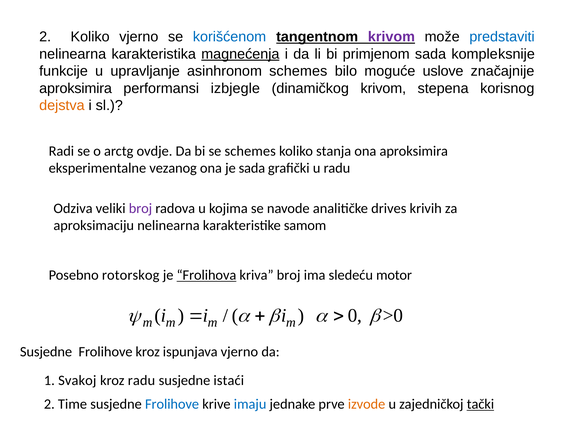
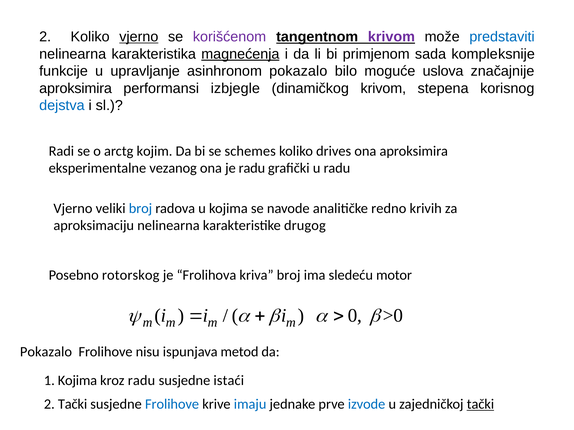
vjerno underline: none -> present (139, 37)
korišćenom colour: blue -> purple (230, 37)
asinhronom schemes: schemes -> pokazalo (298, 71)
uslove: uslove -> uslova (443, 71)
dejstva colour: orange -> blue (62, 106)
ovdje: ovdje -> kojim (155, 151)
stanja: stanja -> drives (334, 151)
je sada: sada -> radu (252, 168)
Odziva: Odziva -> Vjerno (73, 209)
broj colour: purple -> blue (140, 209)
drives: drives -> redno (389, 209)
samom: samom -> drugog (305, 226)
Frolihova underline: present -> none (206, 276)
Susjedne: Susjedne -> Pokazalo (46, 352)
Frolihove kroz: kroz -> nisu (148, 352)
ispunjava vjerno: vjerno -> metod (240, 352)
1 Svakoj: Svakoj -> Kojima (77, 381)
2 Time: Time -> Tački (73, 405)
izvode colour: orange -> blue (367, 405)
